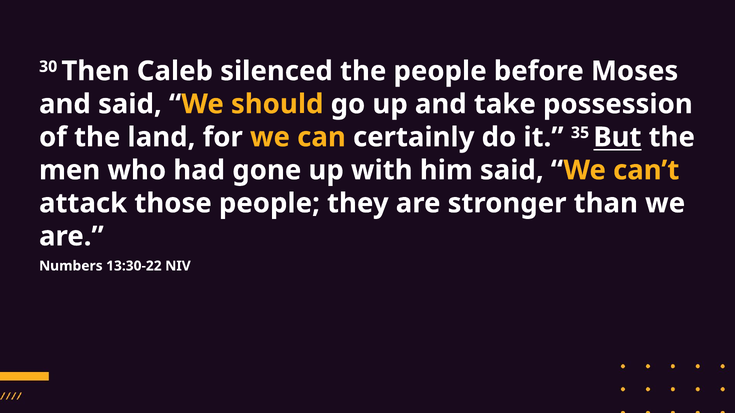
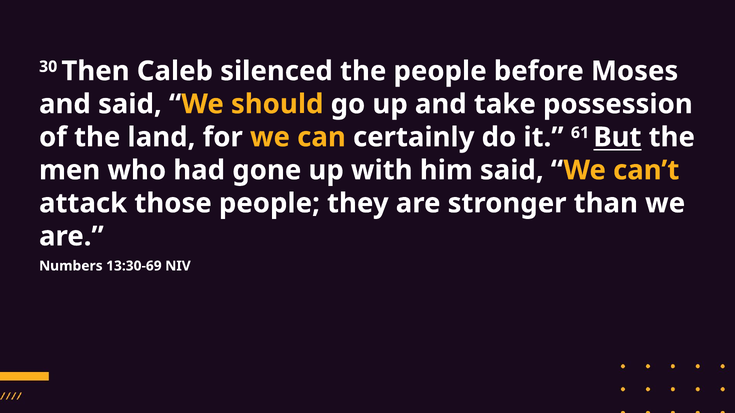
35: 35 -> 61 (580, 133)
13:30-22: 13:30-22 -> 13:30-69 (134, 266)
